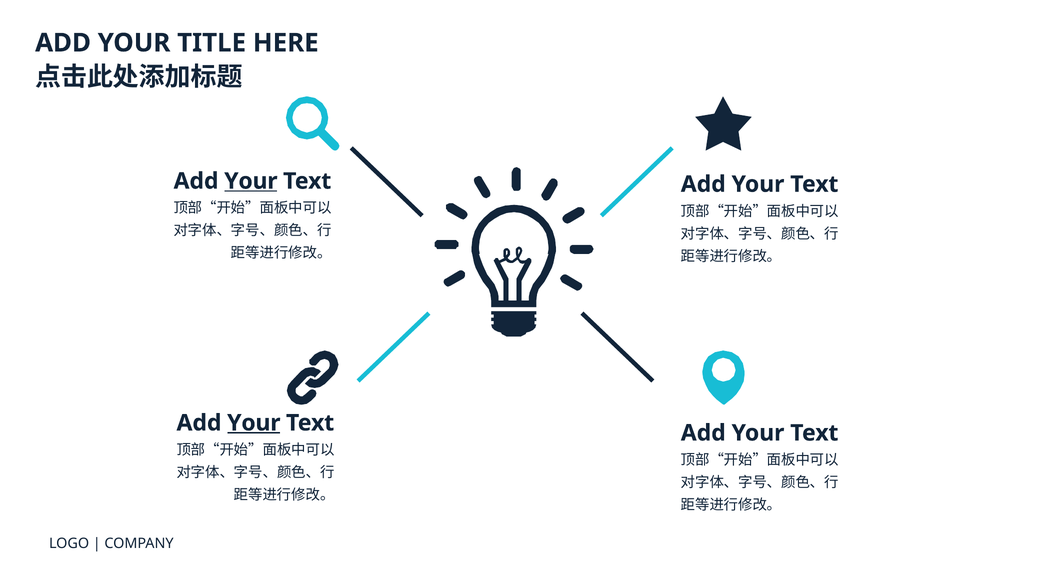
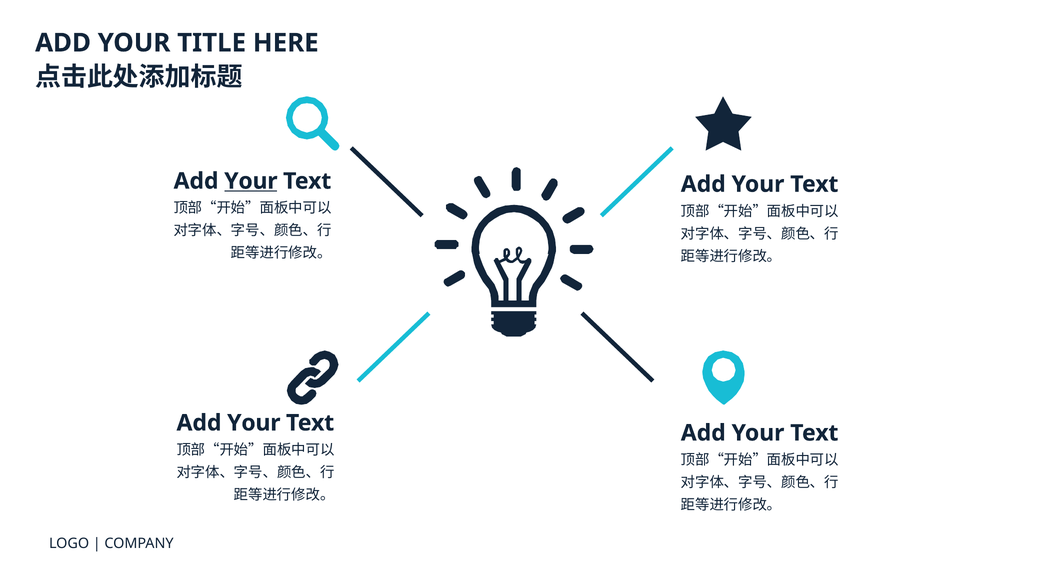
Your underline: present -> none (254, 423)
